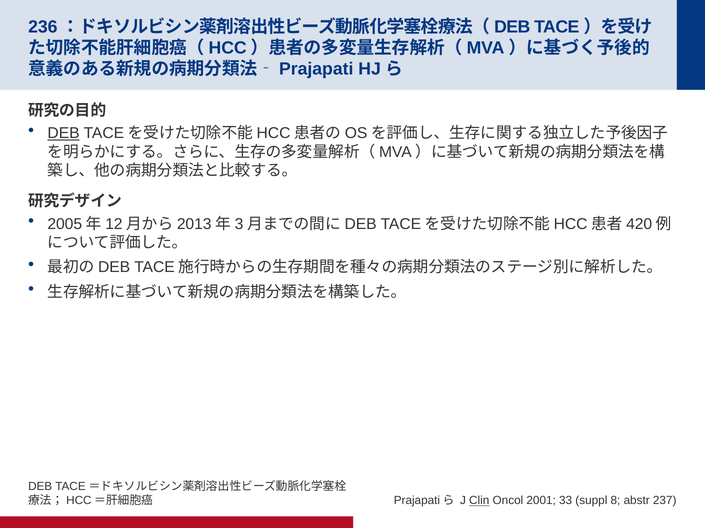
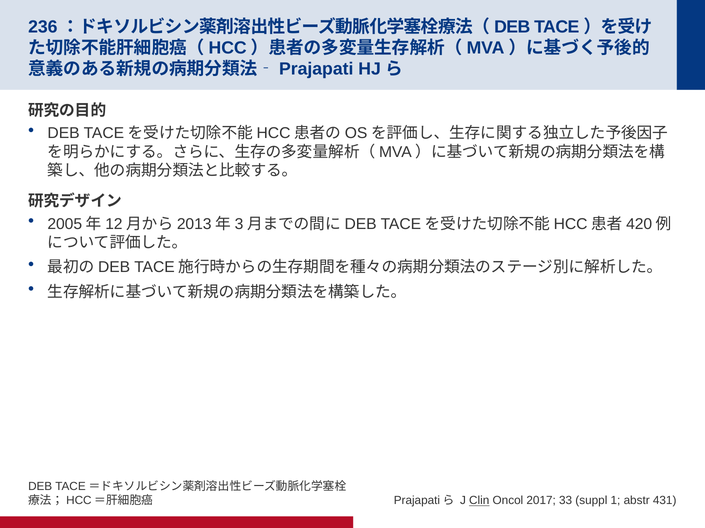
DEB underline: present -> none (64, 133)
2001: 2001 -> 2017 (541, 501)
8: 8 -> 1 (615, 501)
237: 237 -> 431 (665, 501)
